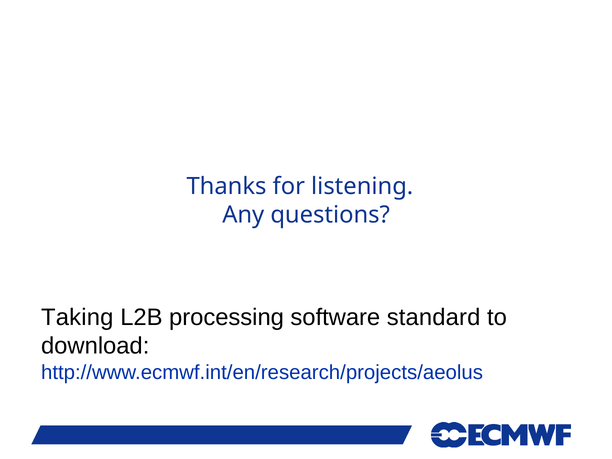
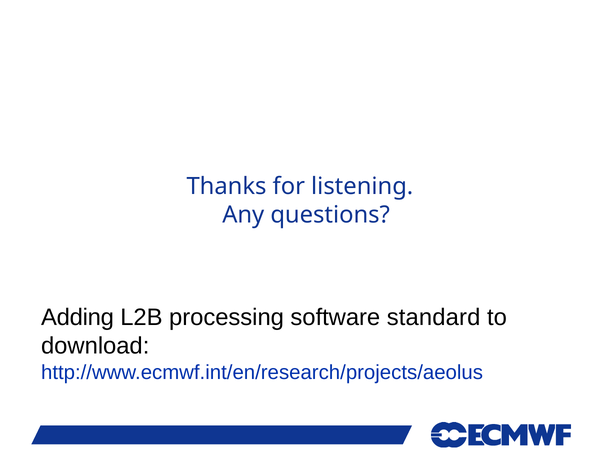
Taking: Taking -> Adding (77, 317)
